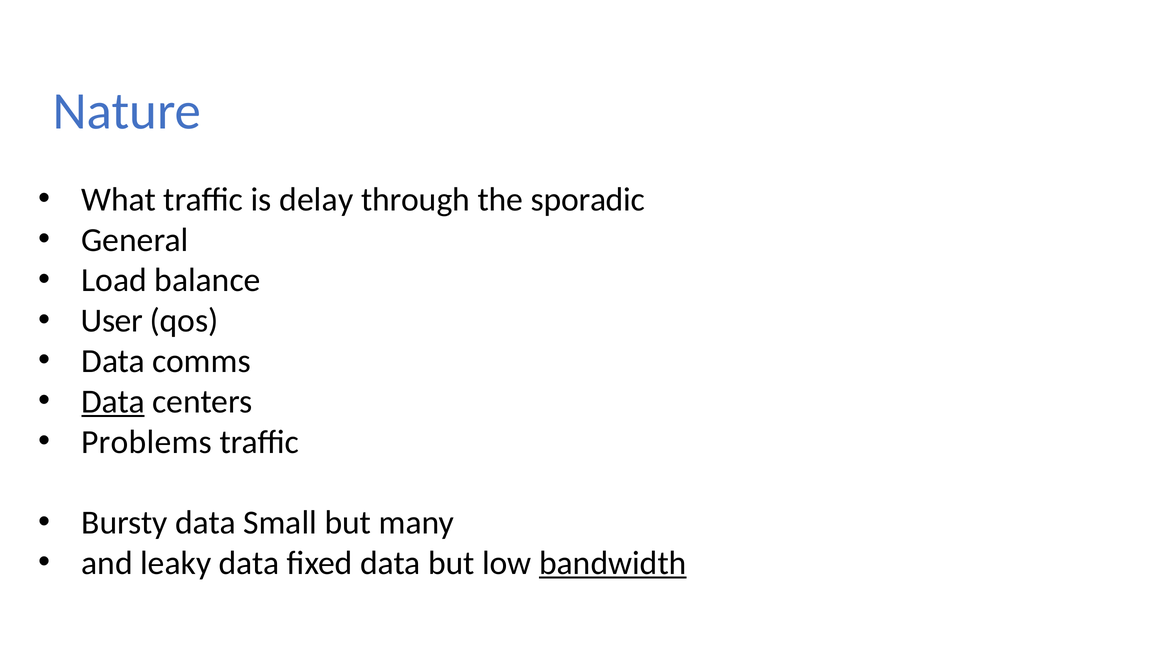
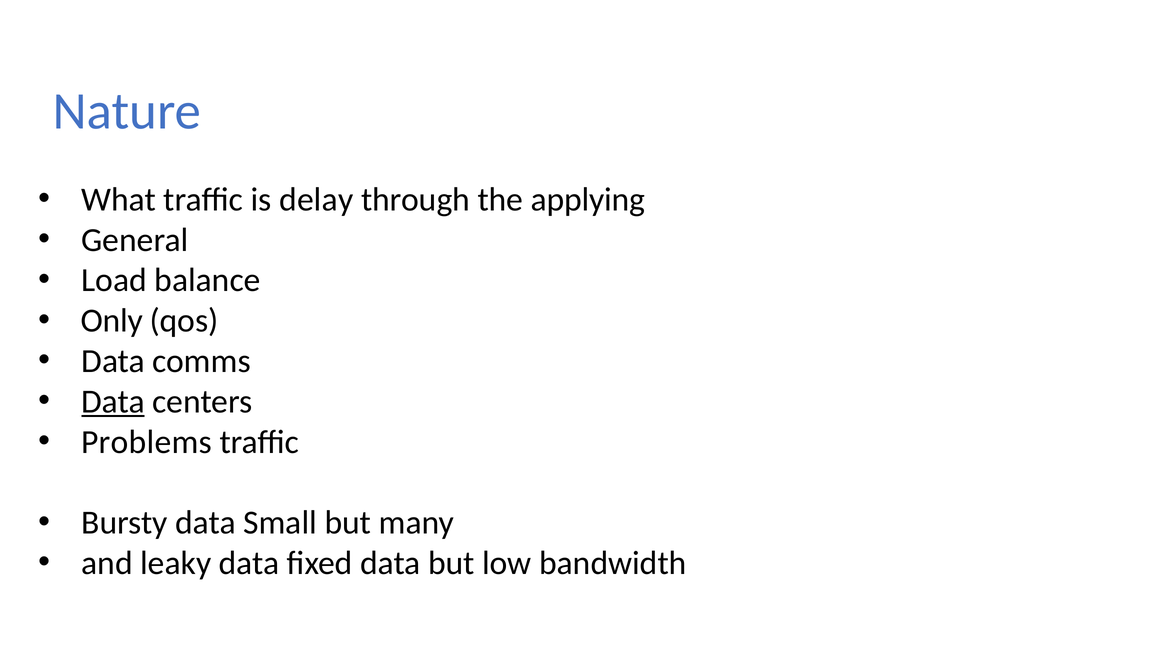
sporadic: sporadic -> applying (588, 200)
User: User -> Only (112, 321)
bandwidth underline: present -> none (613, 563)
